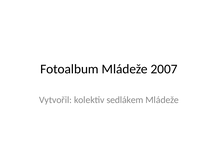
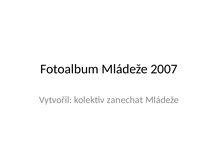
sedlákem: sedlákem -> zanechat (125, 100)
